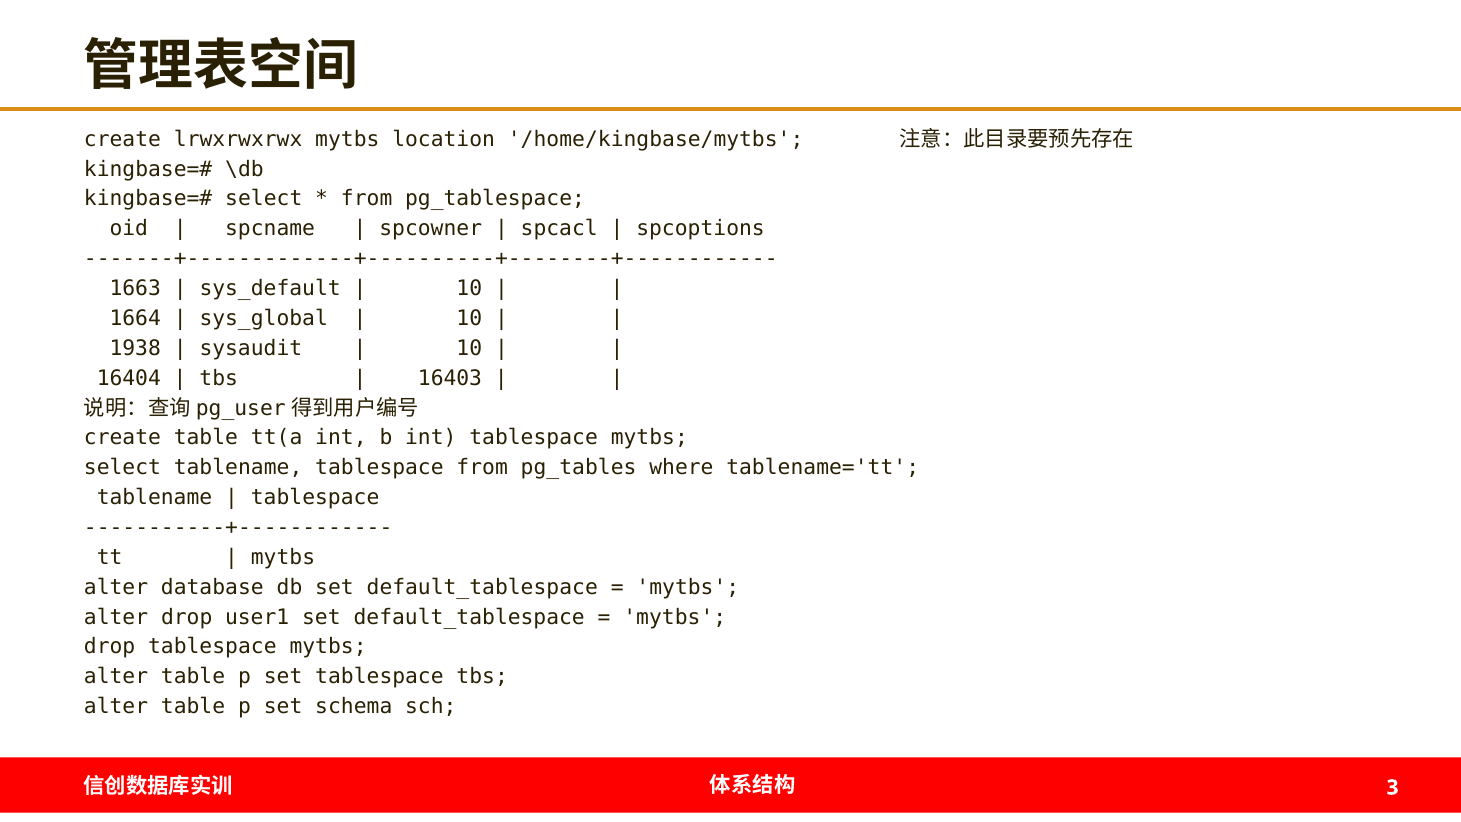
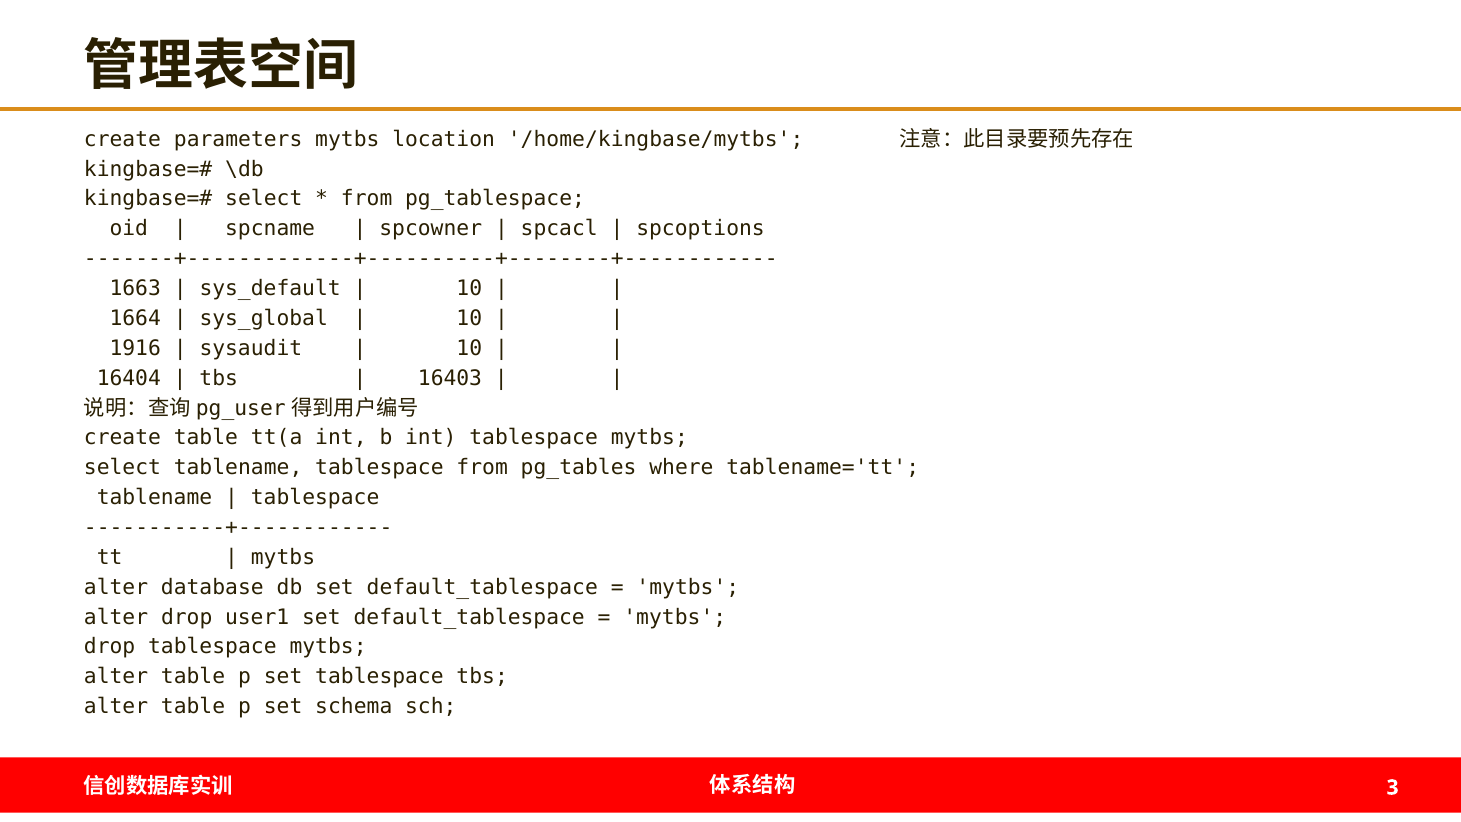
lrwxrwxrwx: lrwxrwxrwx -> parameters (238, 139)
1938: 1938 -> 1916 (135, 348)
